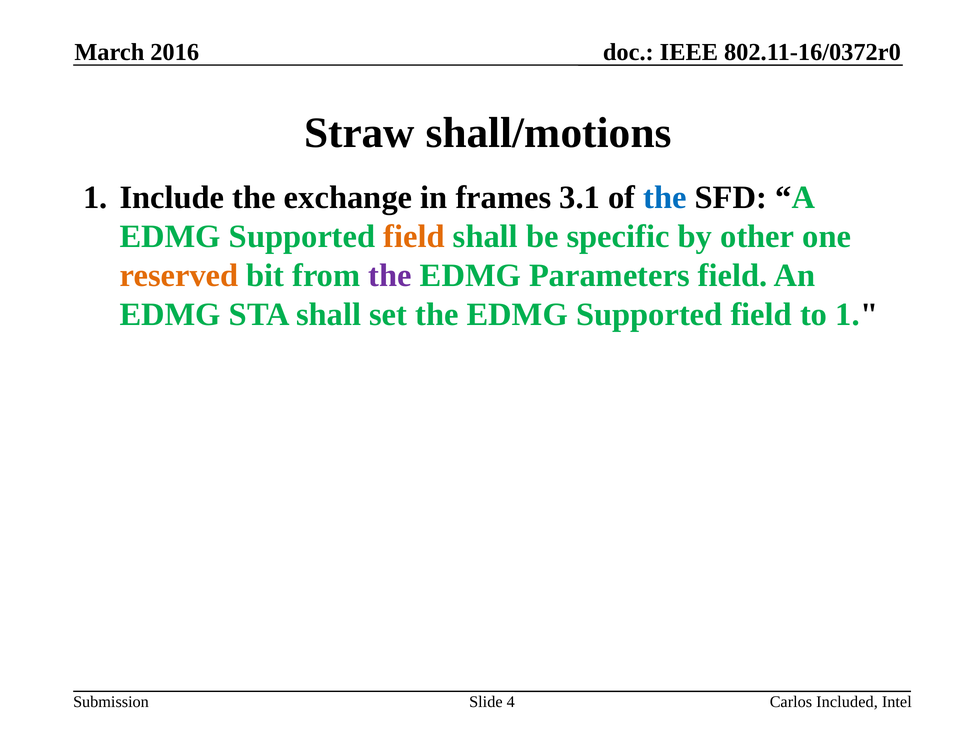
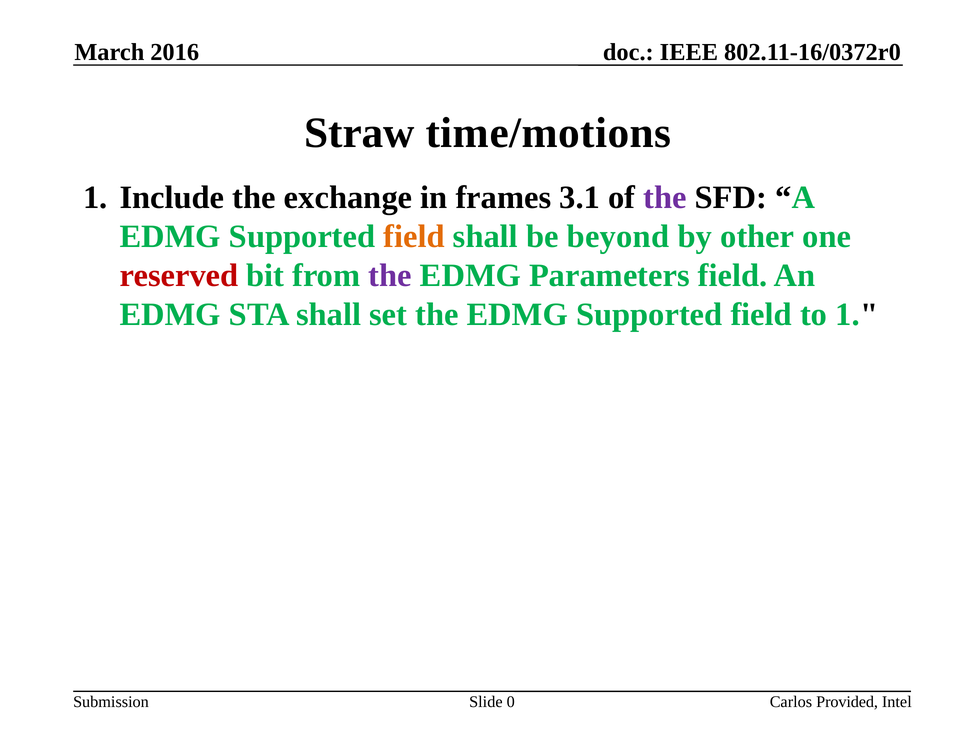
shall/motions: shall/motions -> time/motions (548, 133)
the colour: blue -> purple (665, 198)
specific: specific -> beyond (618, 237)
reserved colour: orange -> red (179, 276)
4: 4 -> 0 (511, 702)
Included: Included -> Provided (847, 702)
